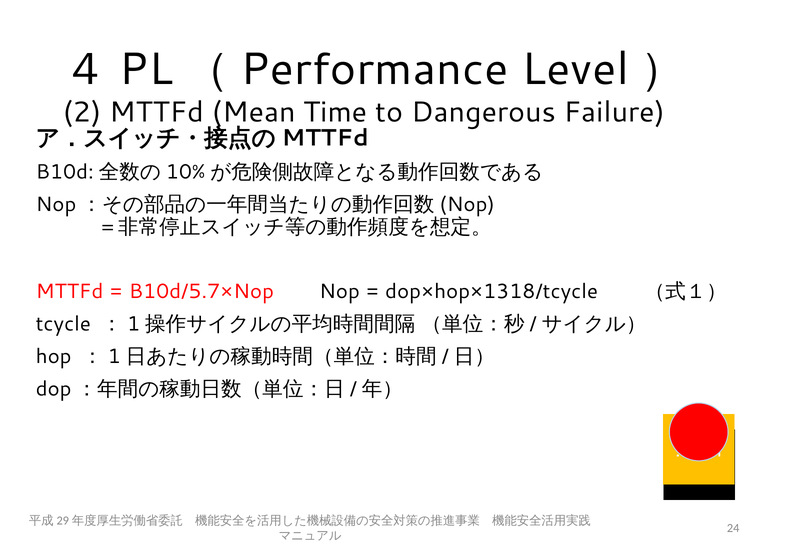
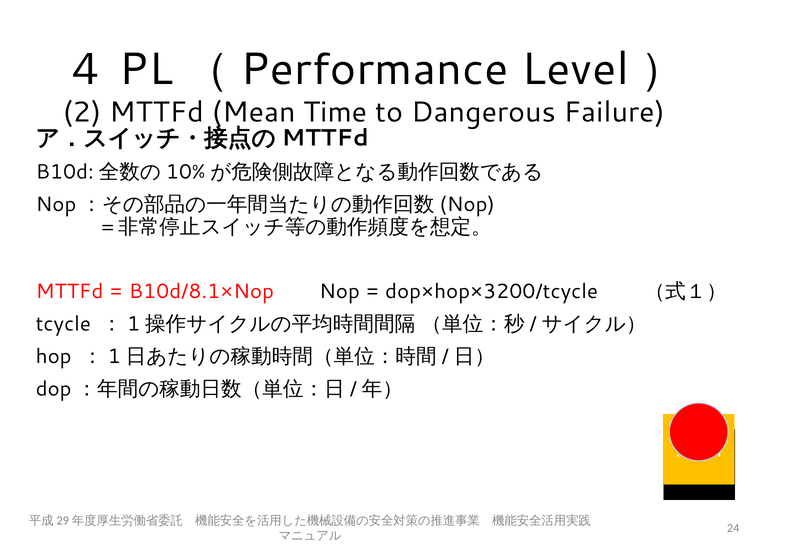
B10d/5.7×Nop: B10d/5.7×Nop -> B10d/8.1×Nop (201, 292)
dop×hop×1318/tcycle: dop×hop×1318/tcycle -> dop×hop×3200/tcycle (492, 292)
